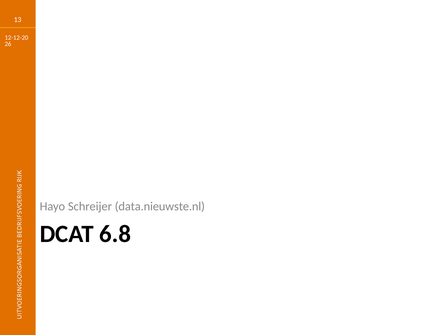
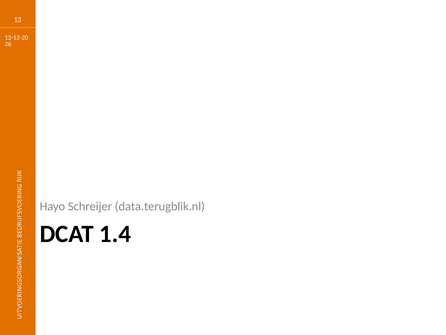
data.nieuwste.nl: data.nieuwste.nl -> data.terugblik.nl (160, 206)
6.8: 6.8 -> 1.4 (115, 234)
